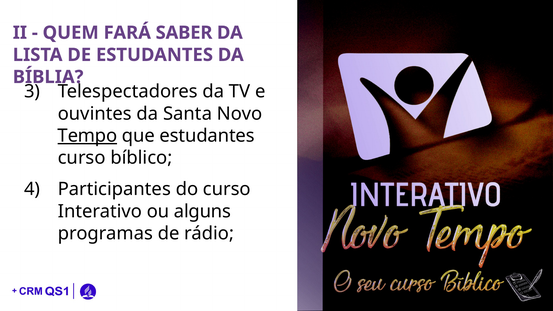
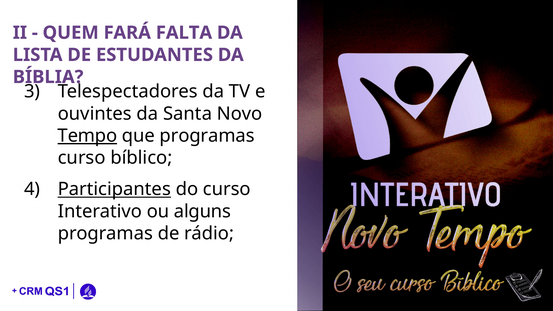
SABER: SABER -> FALTA (184, 33)
que estudantes: estudantes -> programas (207, 136)
Participantes underline: none -> present (114, 189)
